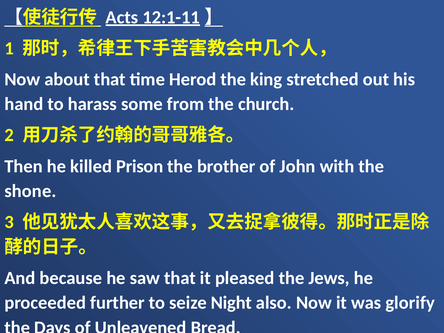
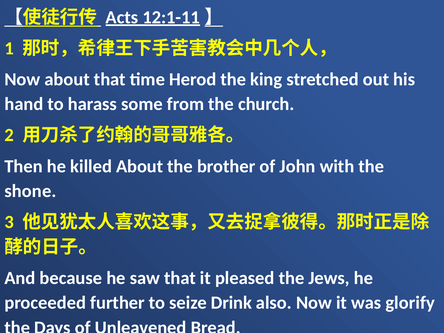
killed Prison: Prison -> About (140, 166)
Night: Night -> Drink (231, 303)
